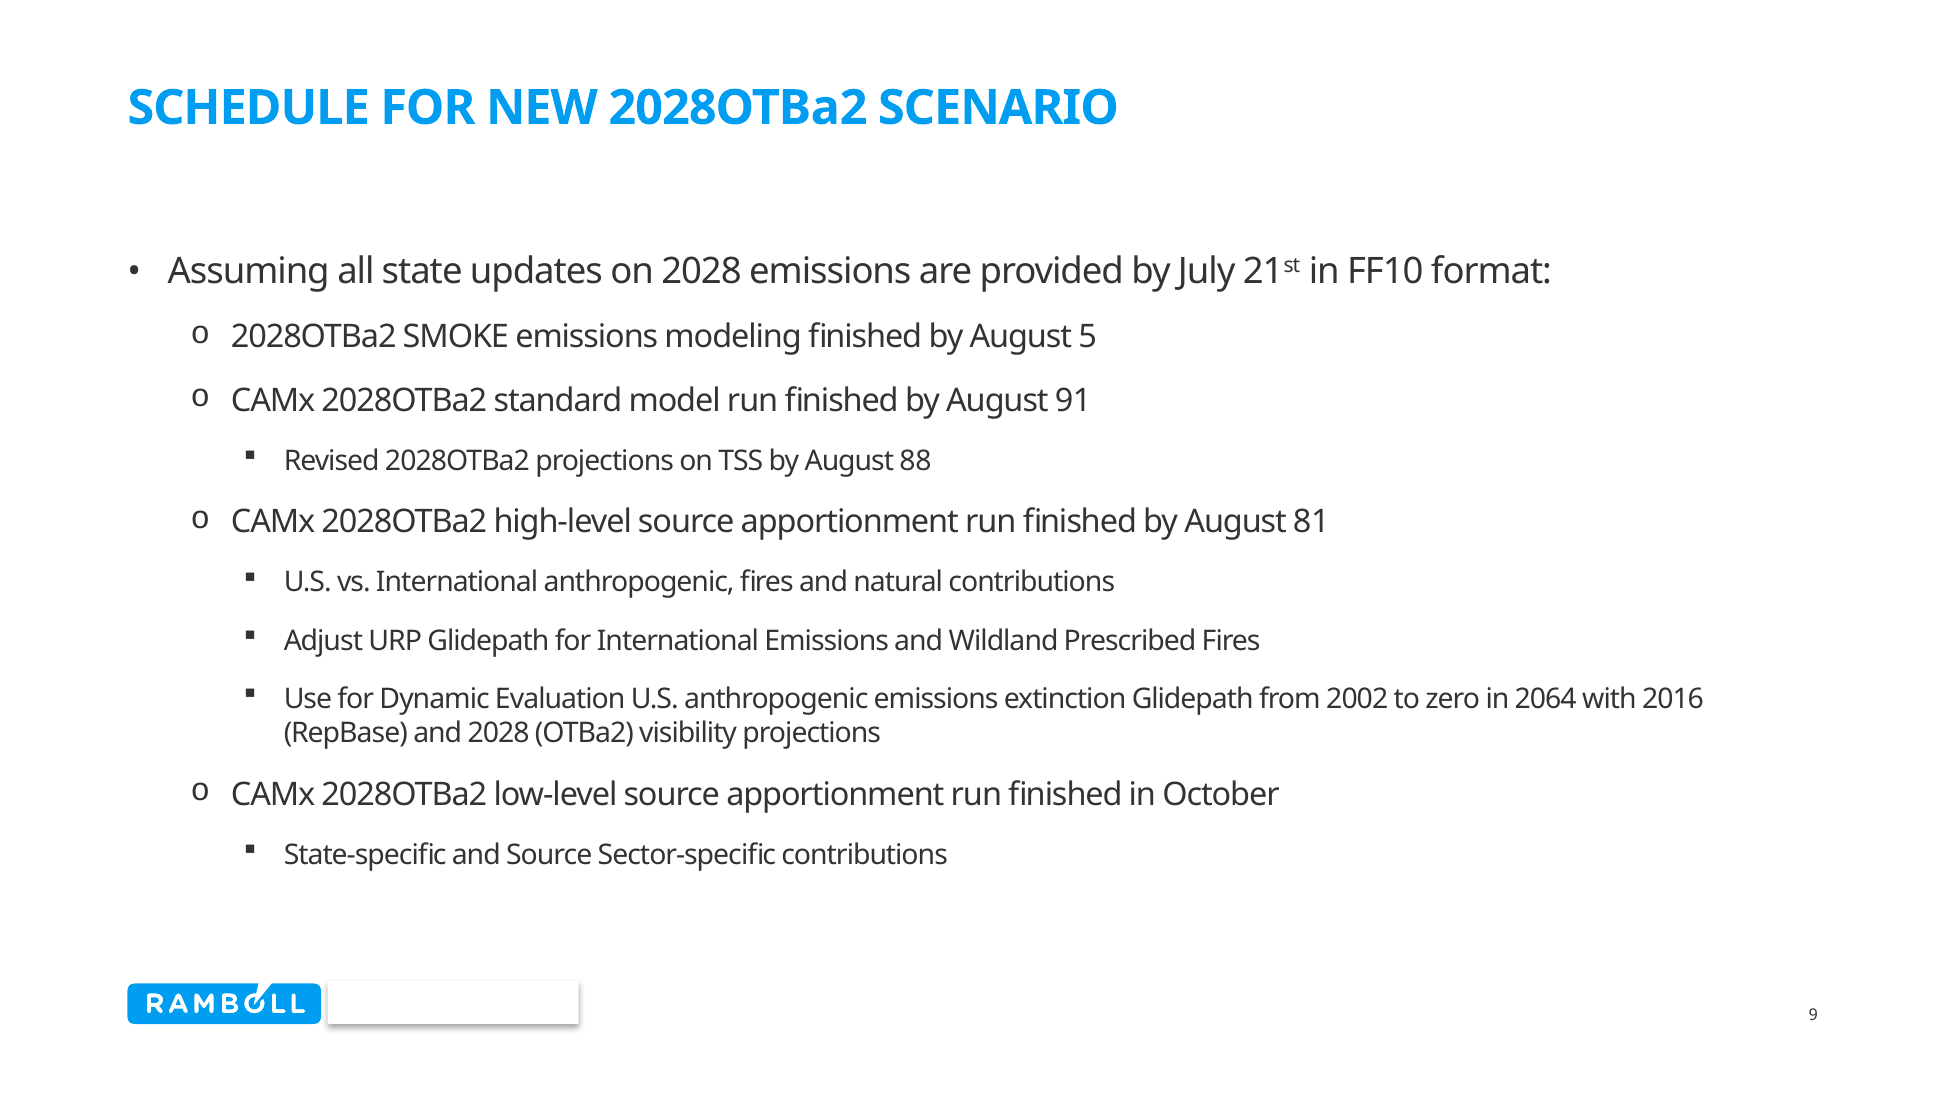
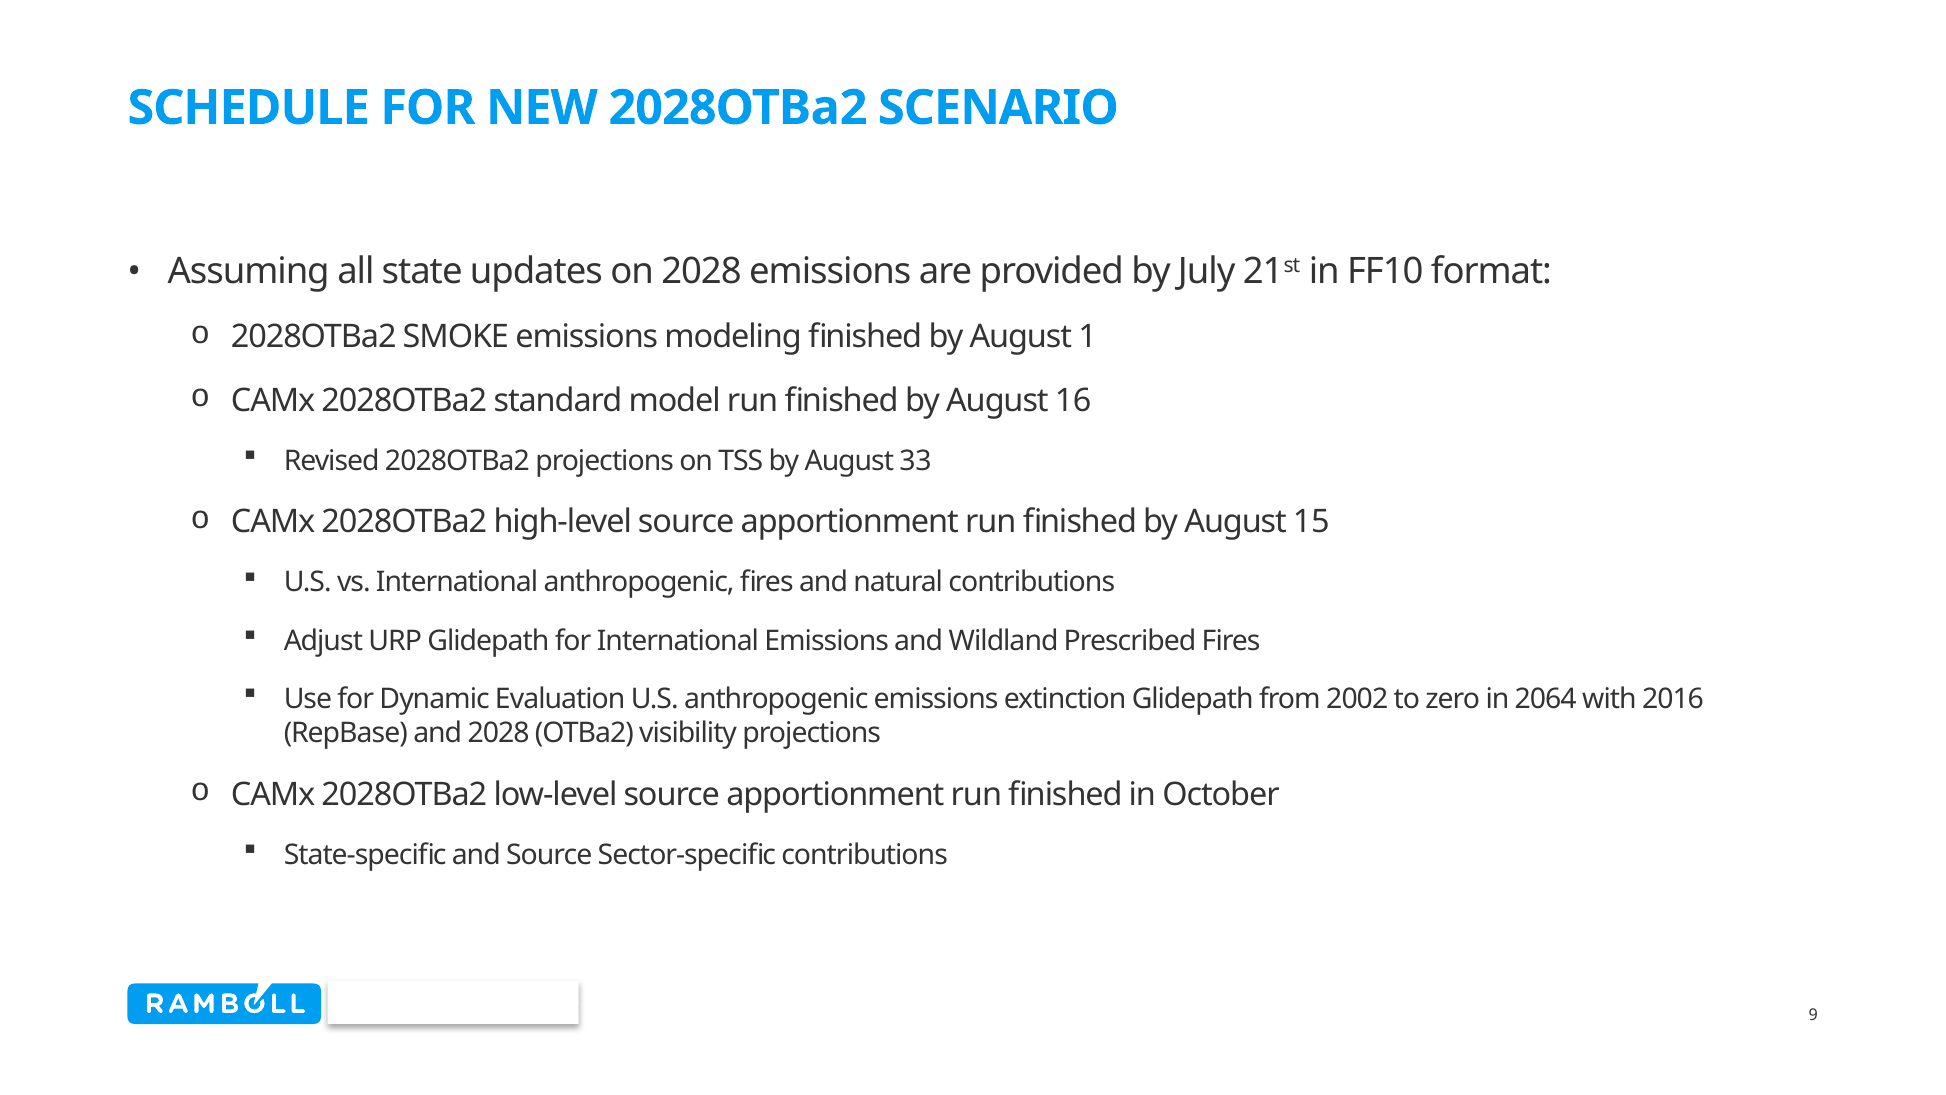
5: 5 -> 1 (1088, 337)
91: 91 -> 16 (1073, 400)
88: 88 -> 33 (915, 461)
81: 81 -> 15 (1311, 522)
